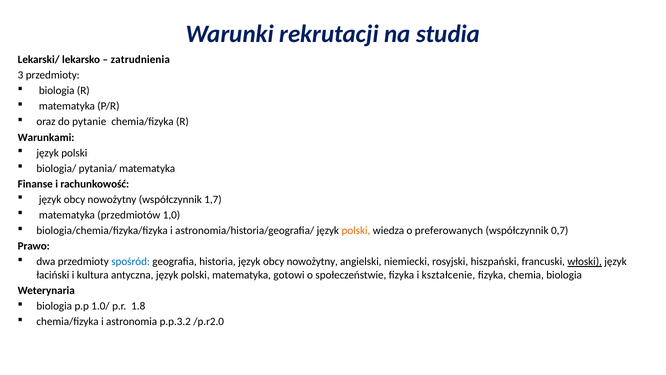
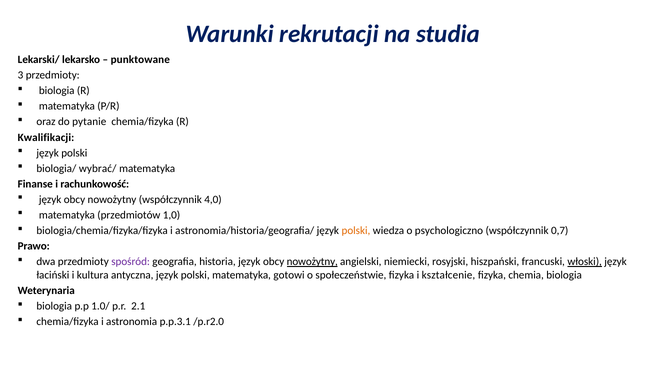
zatrudnienia: zatrudnienia -> punktowane (140, 60)
Warunkami: Warunkami -> Kwalifikacji (46, 137)
pytania/: pytania/ -> wybrać/ (98, 168)
1,7: 1,7 -> 4,0 (213, 199)
preferowanych: preferowanych -> psychologiczno (449, 230)
spośród colour: blue -> purple (131, 262)
nowożytny underline: none -> present (312, 262)
1.8: 1.8 -> 2.1 (138, 306)
p.p.3.2: p.p.3.2 -> p.p.3.1 (175, 321)
